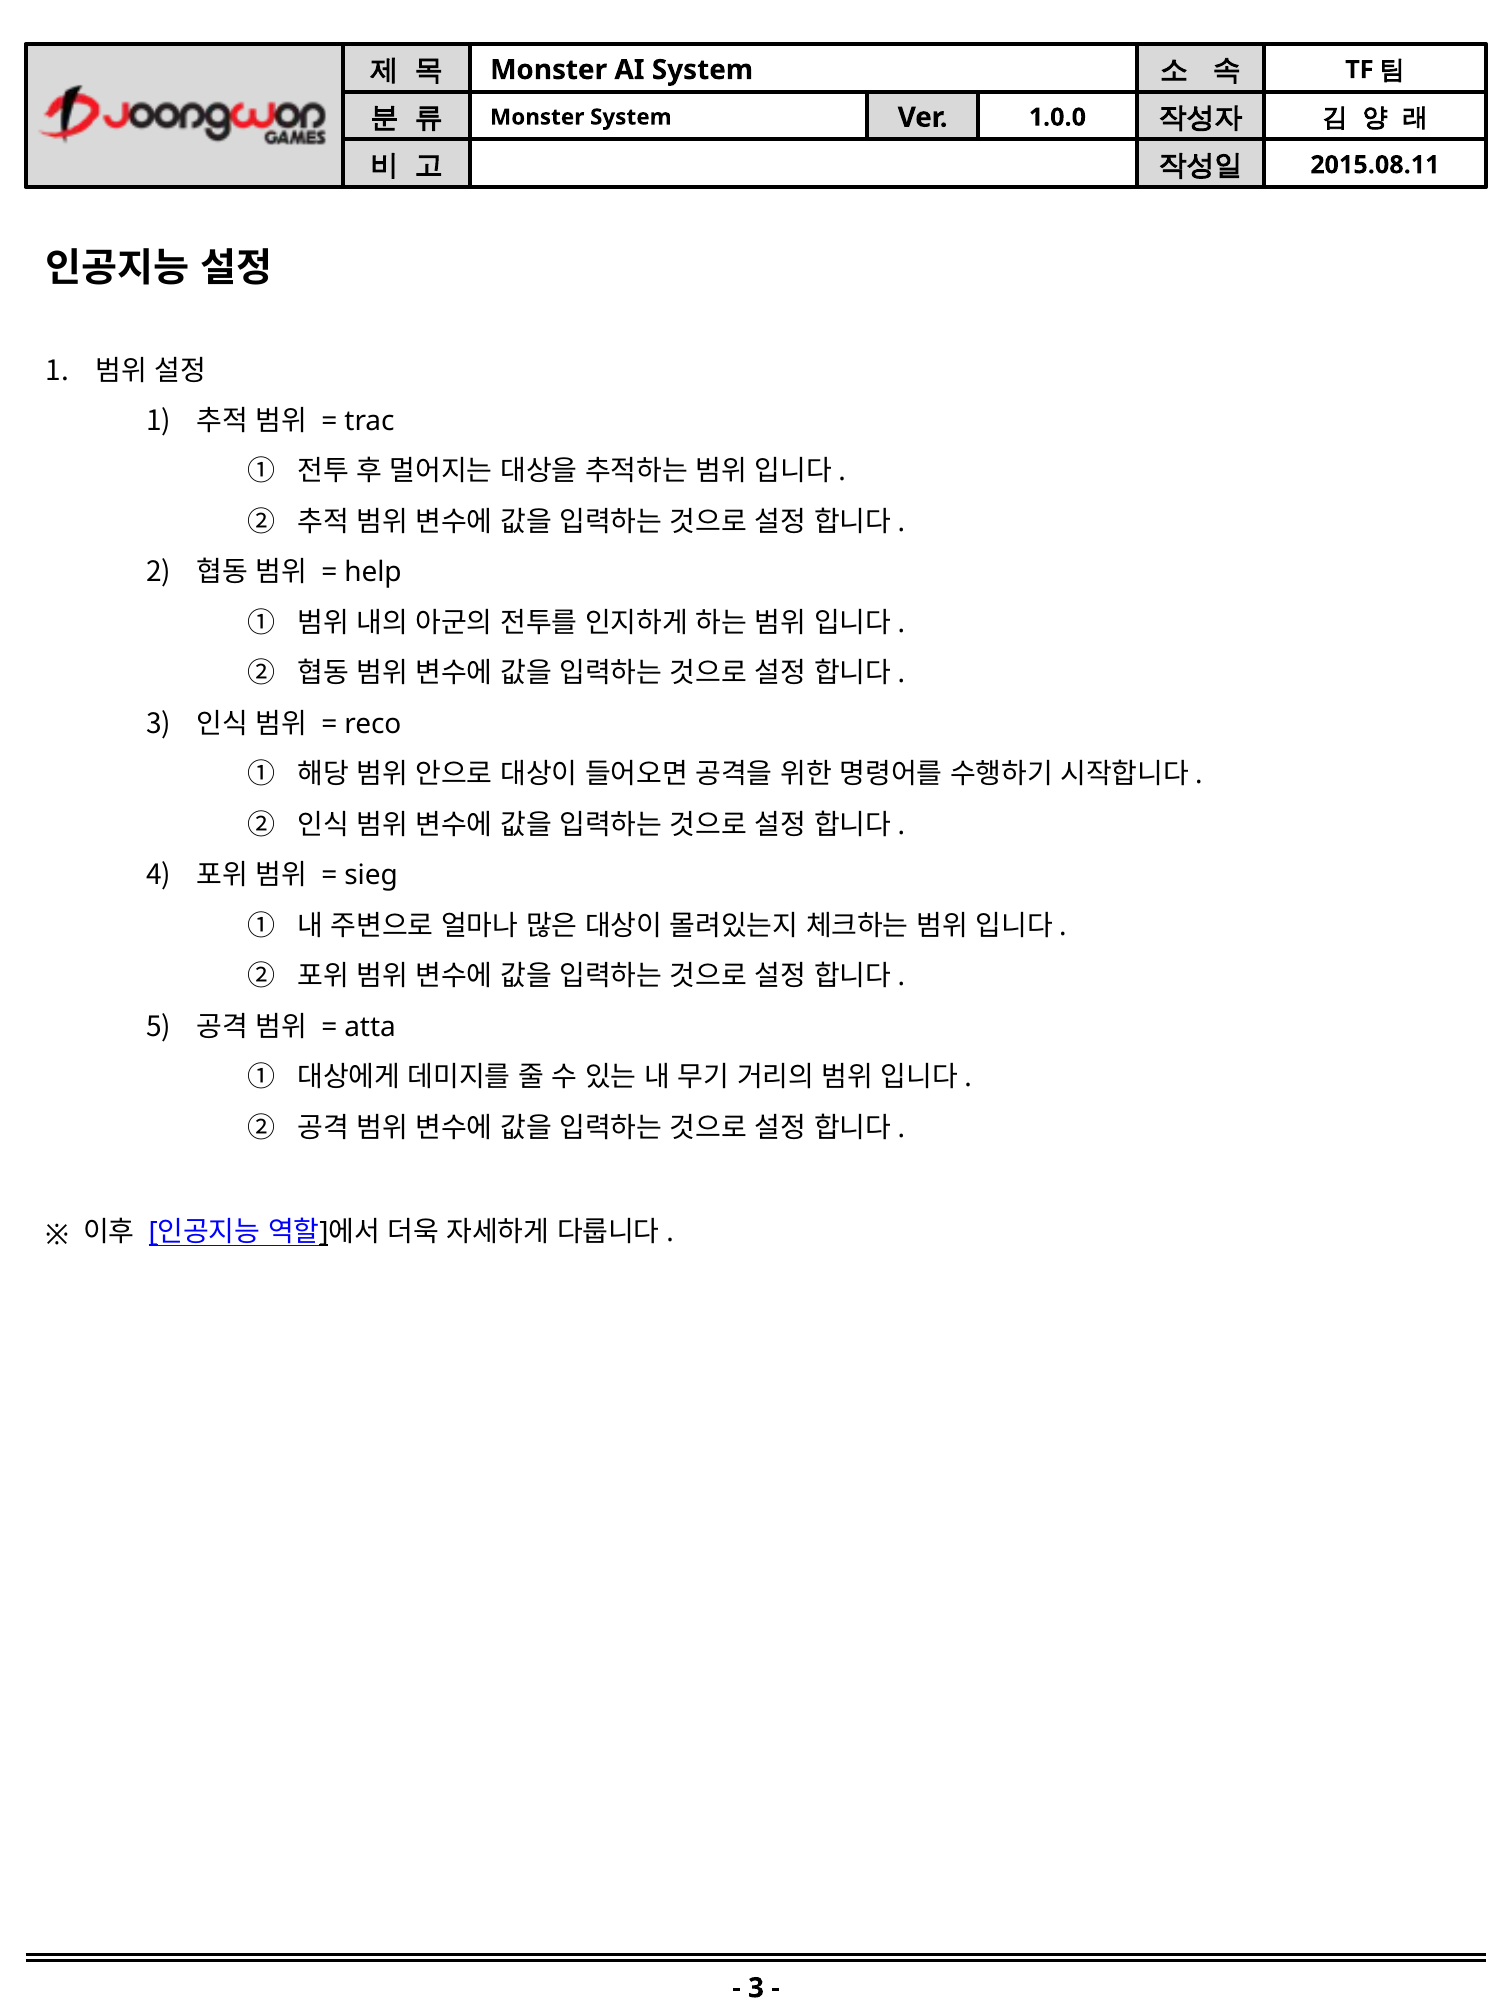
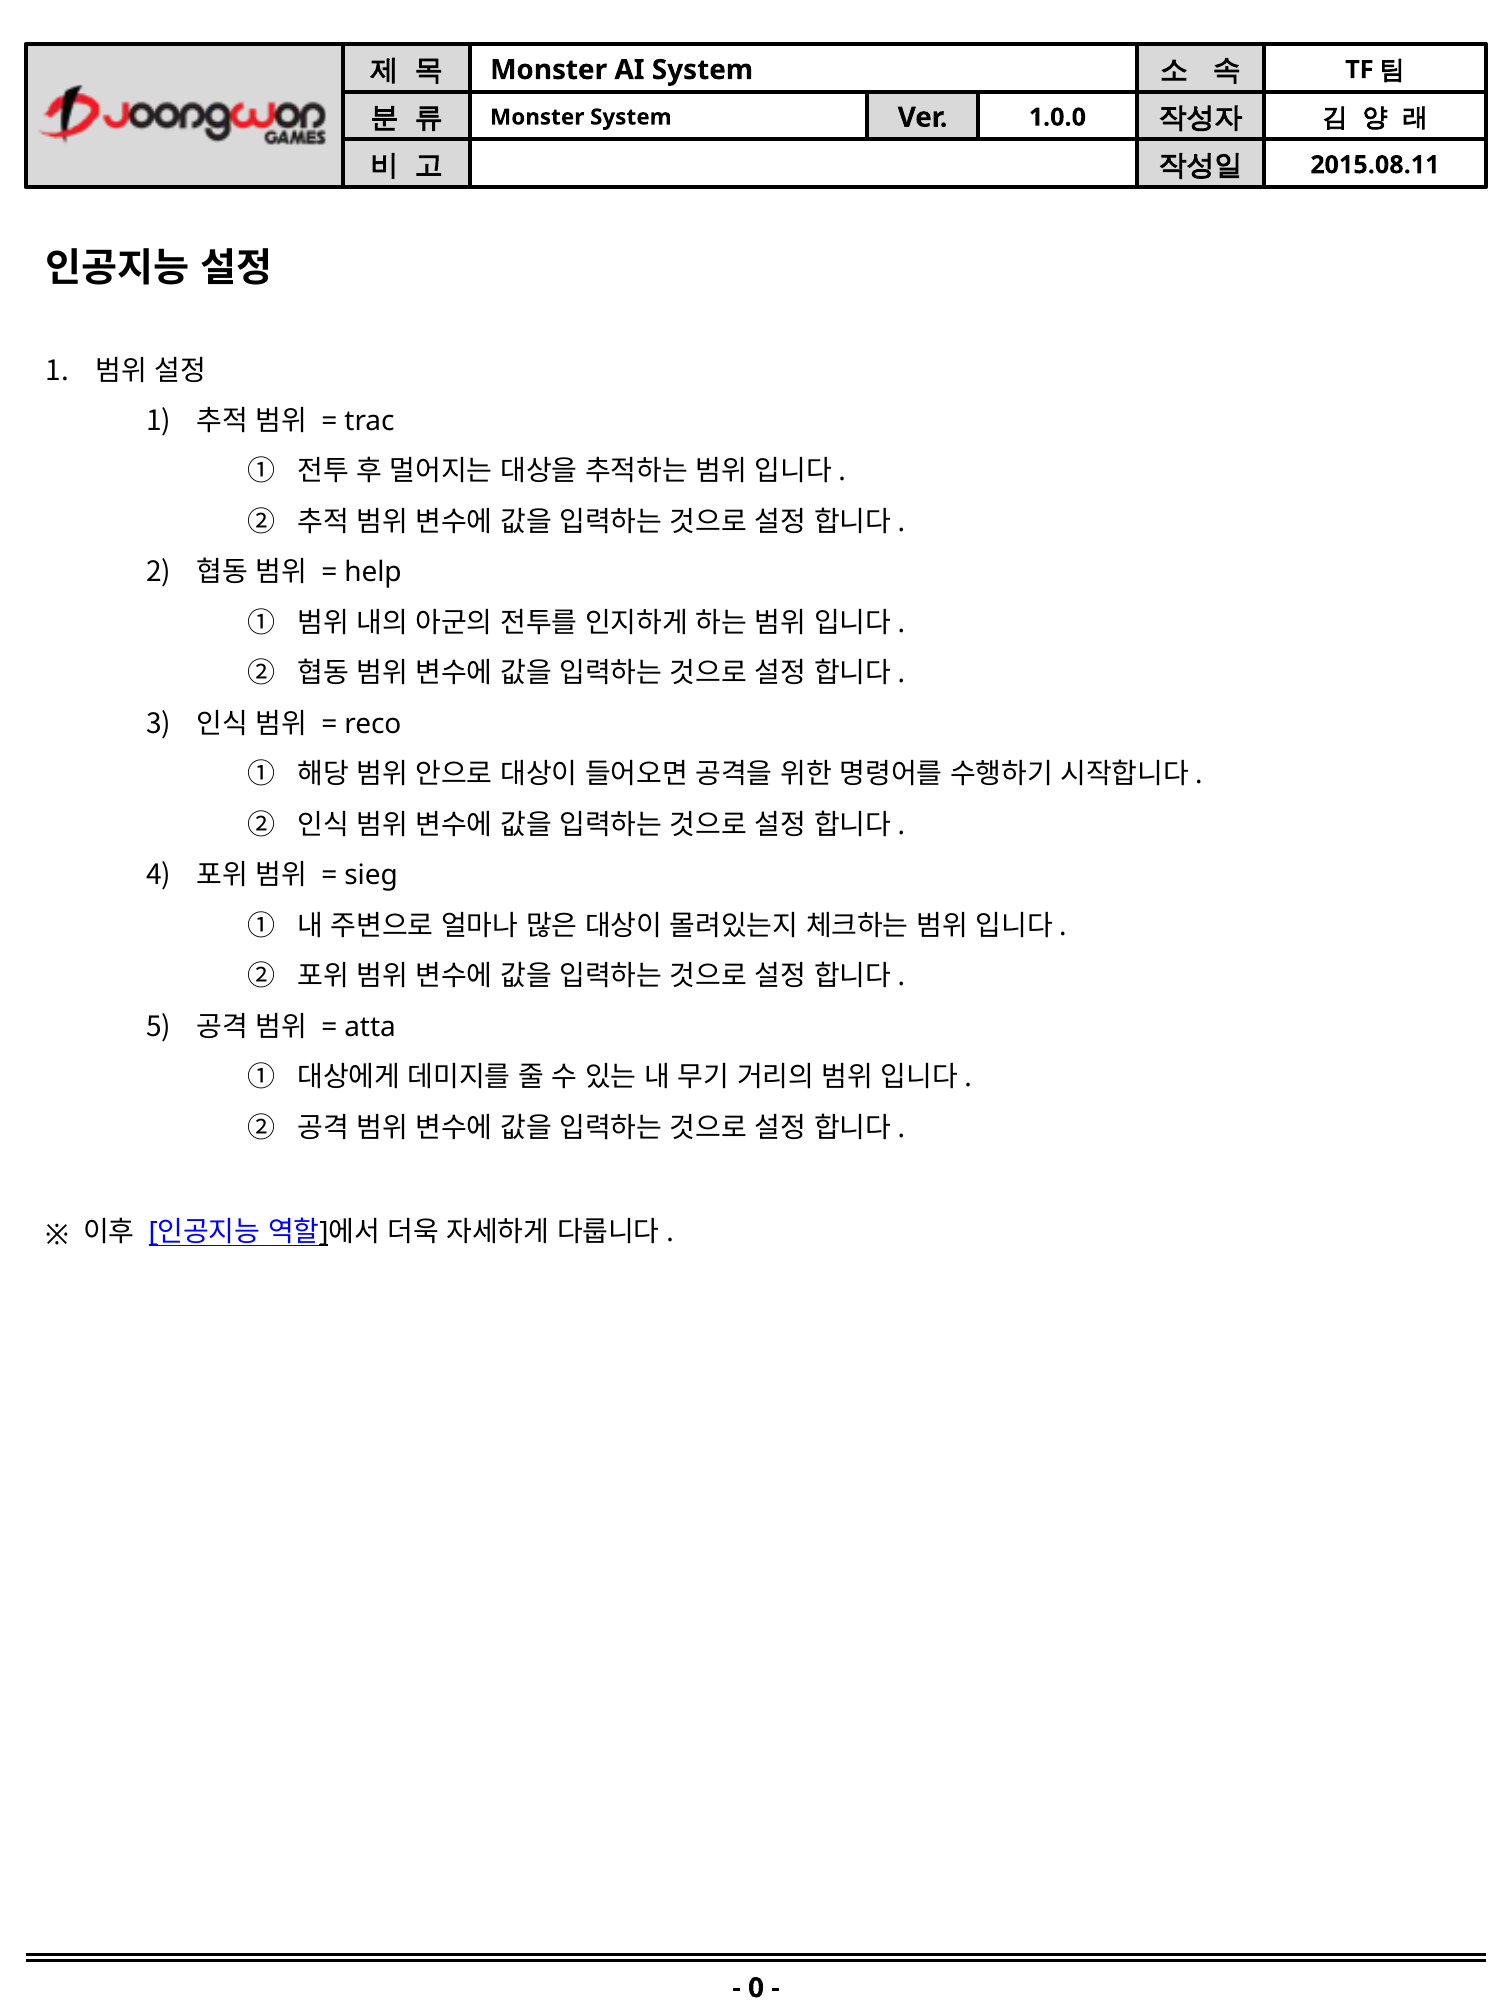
3: 3 -> 0 (756, 1988)
